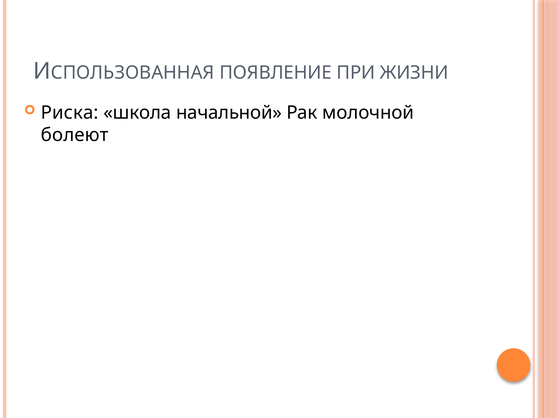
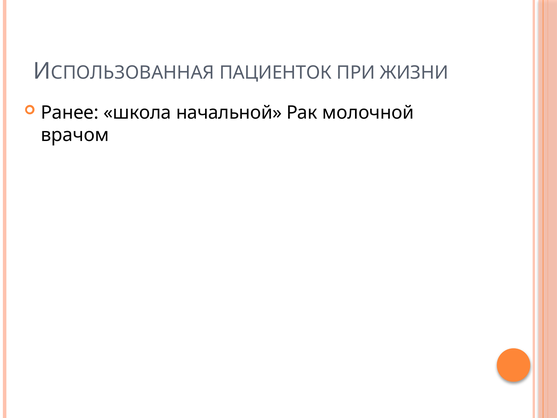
ПОЯВЛЕНИЕ: ПОЯВЛЕНИЕ -> ПАЦИЕНТОК (276, 73)
Риска: Риска -> Ранее (70, 113)
болеют: болеют -> врачом (75, 135)
